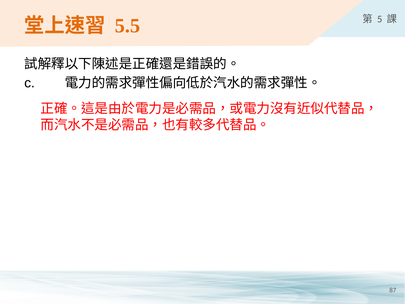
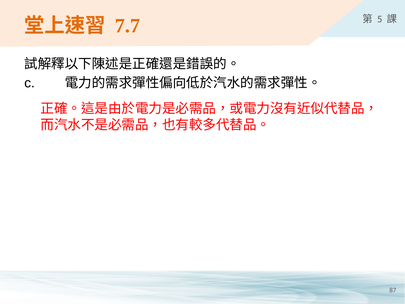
5.5: 5.5 -> 7.7 (127, 26)
